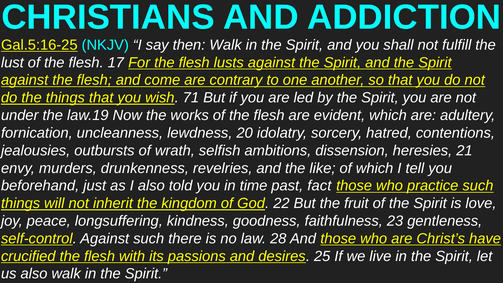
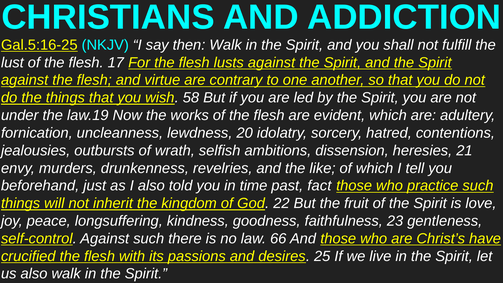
come: come -> virtue (162, 80)
71: 71 -> 58 (191, 98)
28: 28 -> 66 (278, 239)
